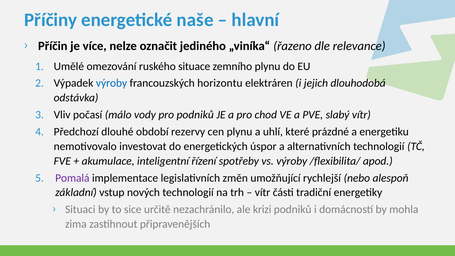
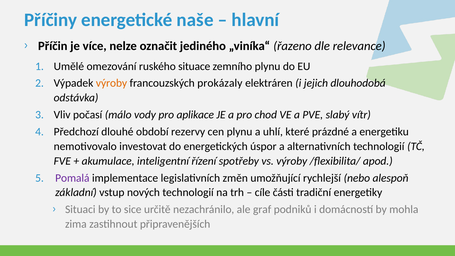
výroby colour: blue -> orange (112, 83)
horizontu: horizontu -> prokázaly (220, 83)
pro podniků: podniků -> aplikace (195, 115)
vítr: vítr -> cíle (263, 193)
krizi: krizi -> graf (262, 209)
